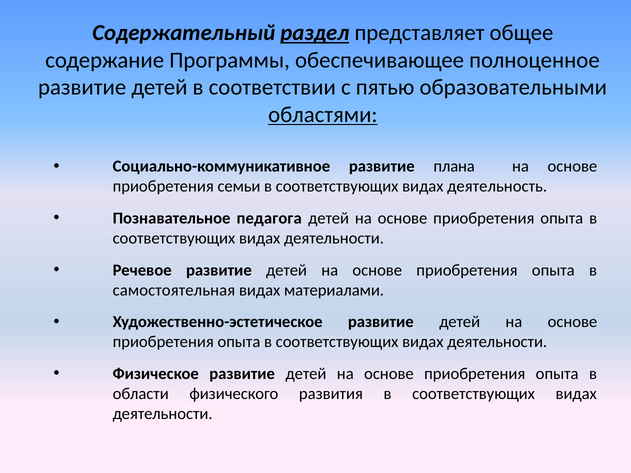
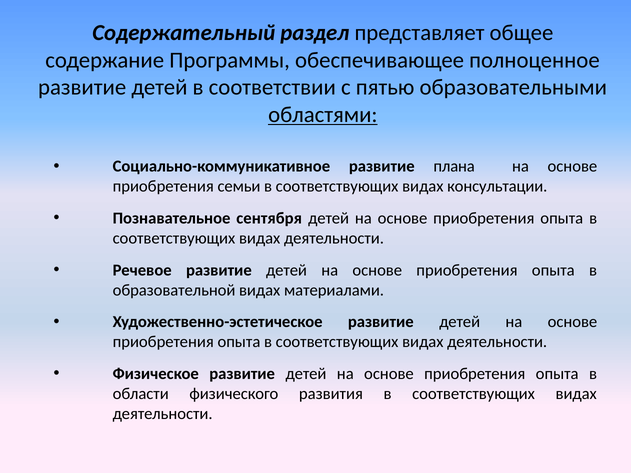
раздел underline: present -> none (315, 33)
деятельность: деятельность -> консультации (497, 186)
педагога: педагога -> сентября (269, 218)
самостоятельная: самостоятельная -> образовательной (174, 290)
